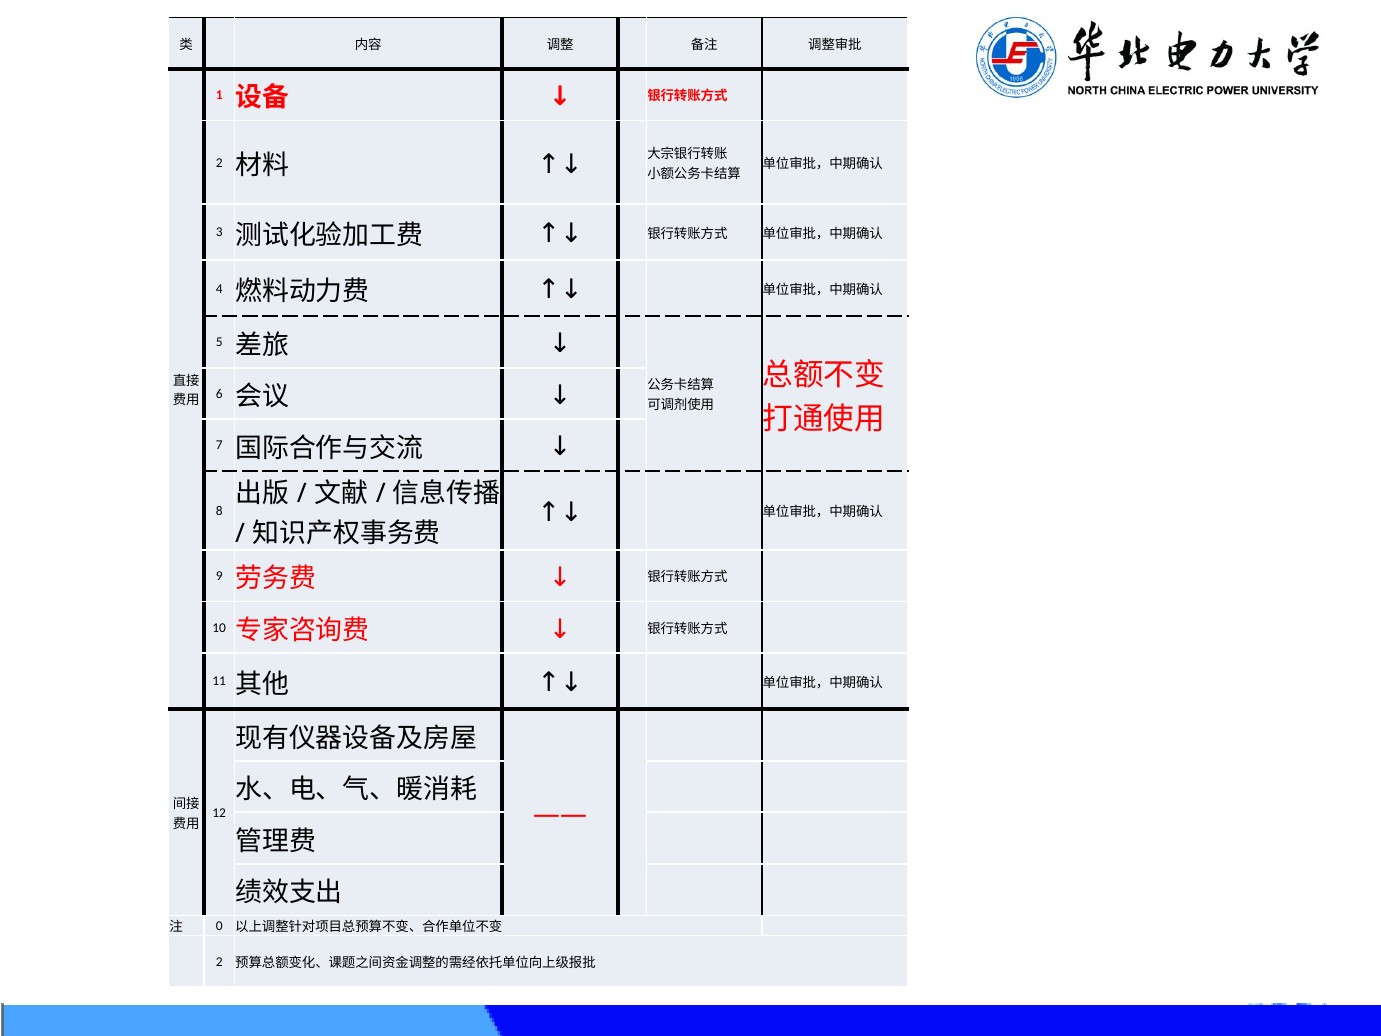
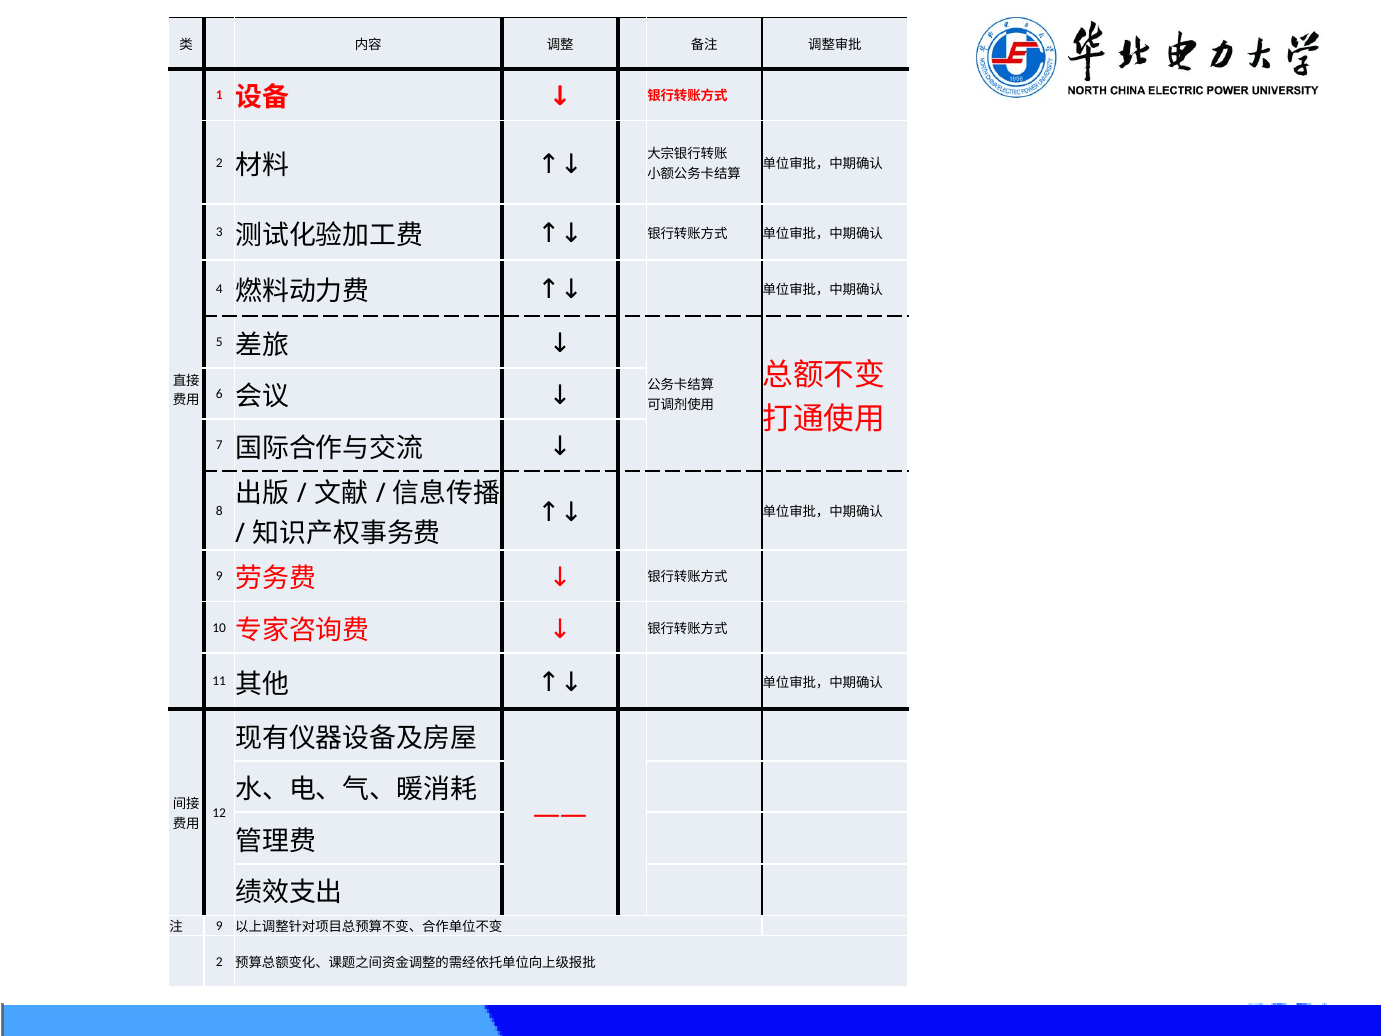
0: 0 -> 9 (219, 926)
